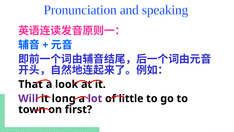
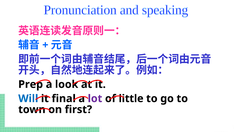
That: That -> Prep (31, 84)
Will colour: purple -> blue (28, 98)
long: long -> final (64, 98)
